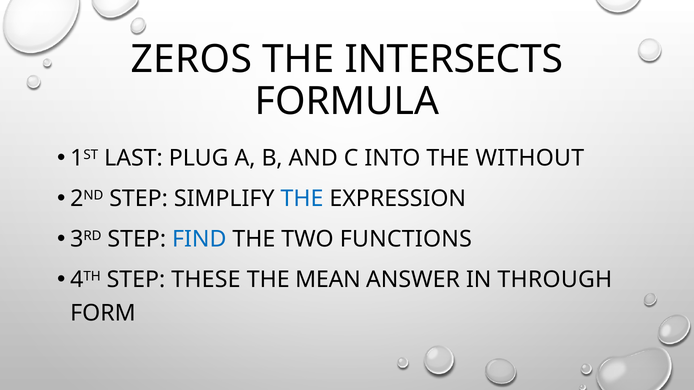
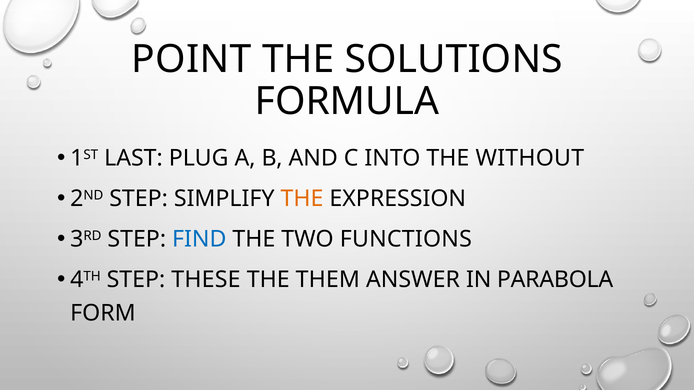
ZEROS: ZEROS -> POINT (191, 59)
INTERSECTS: INTERSECTS -> SOLUTIONS (454, 59)
THE colour: blue -> orange (302, 199)
MEAN: MEAN -> THEM (328, 280)
THROUGH: THROUGH -> PARABOLA (555, 280)
